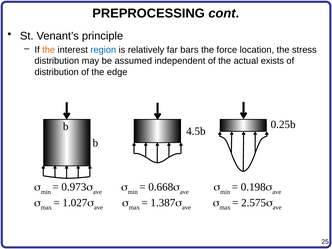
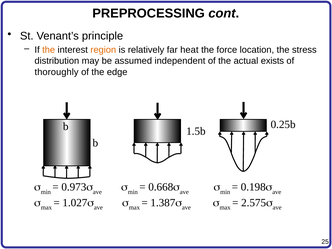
region colour: blue -> orange (103, 50)
bars: bars -> heat (189, 50)
distribution: distribution -> thoroughly (57, 72)
4.5b: 4.5b -> 1.5b (196, 131)
